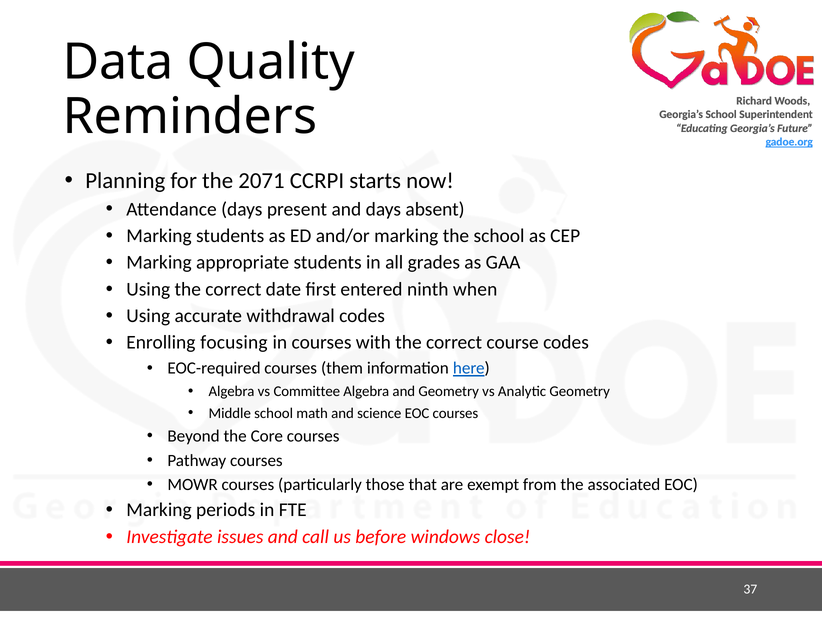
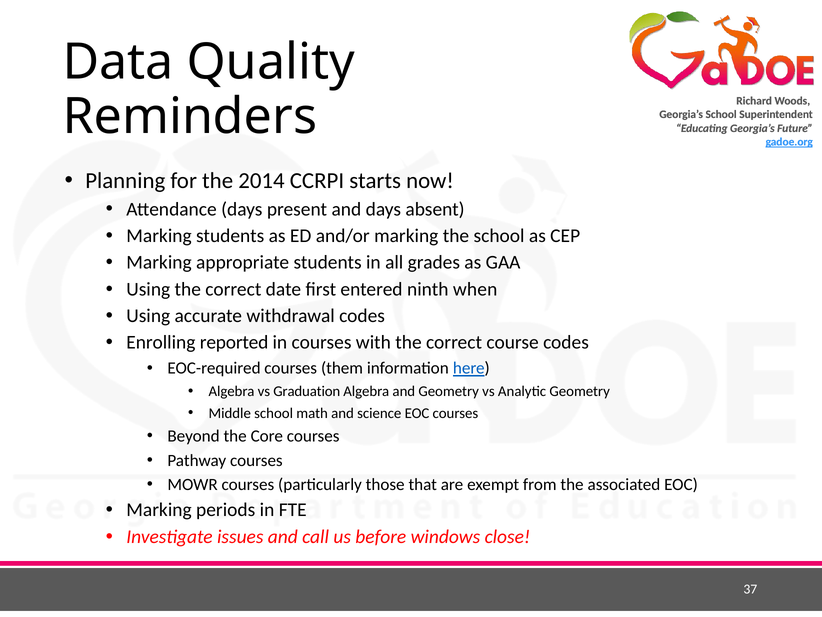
2071: 2071 -> 2014 (261, 180)
focusing: focusing -> reported (234, 342)
Committee: Committee -> Graduation (307, 391)
